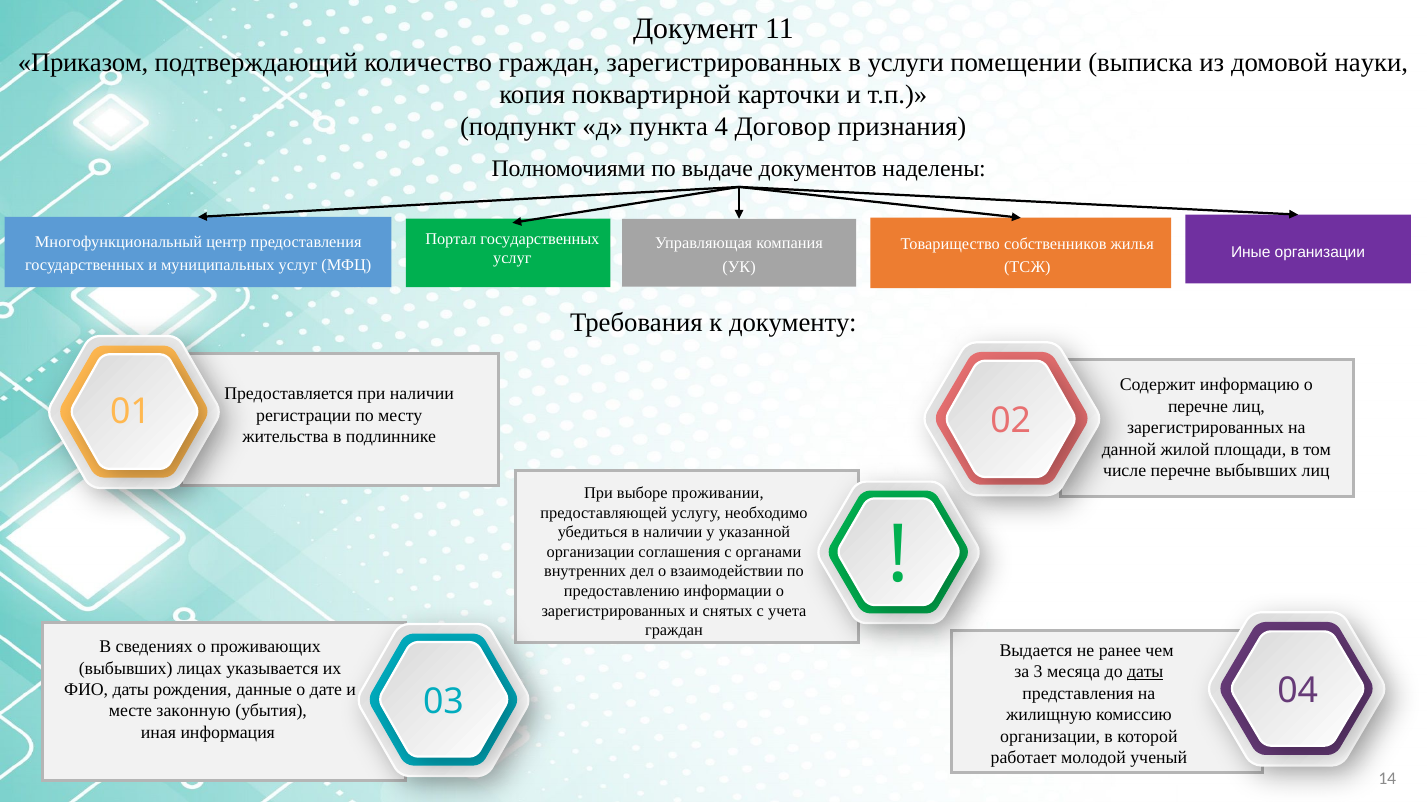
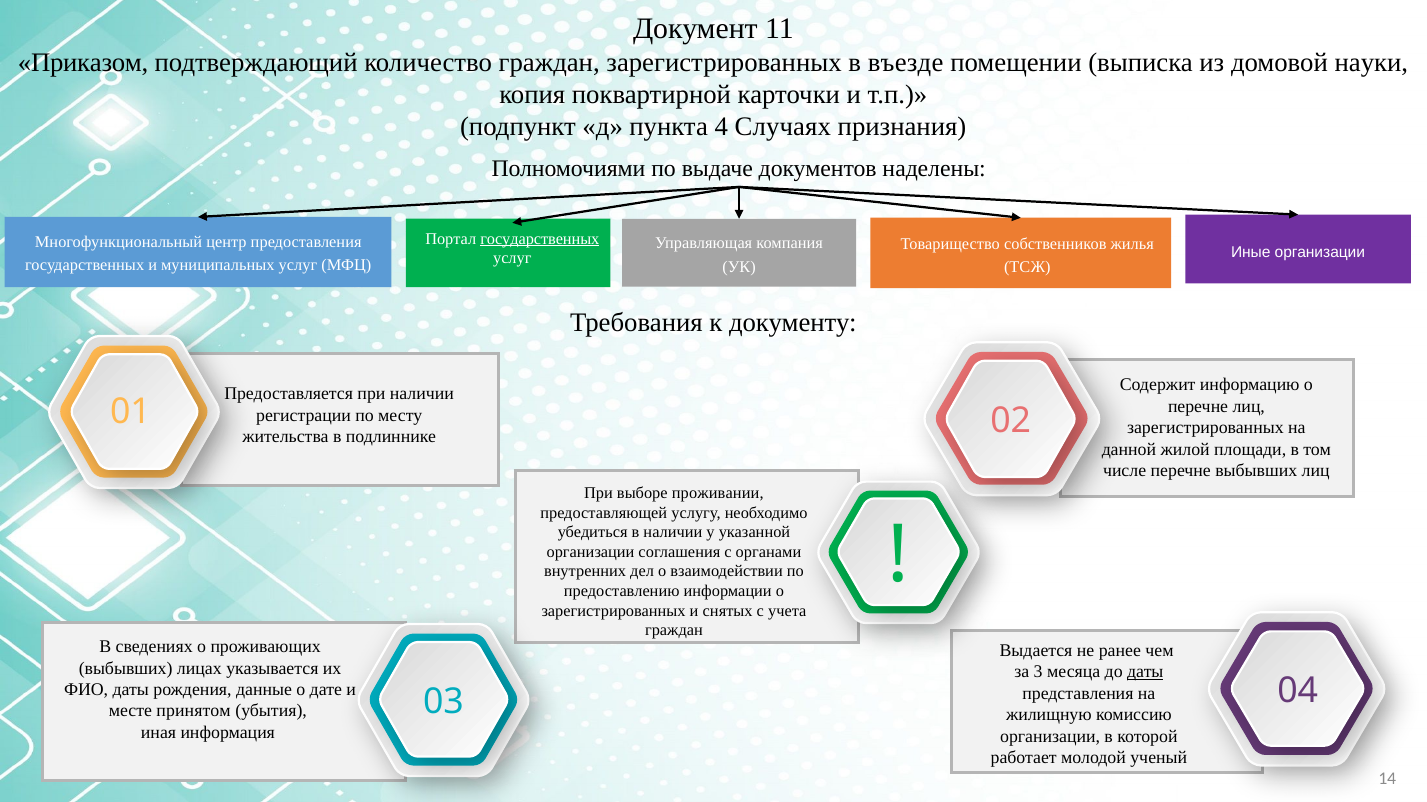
услуги: услуги -> въезде (906, 63)
Договор: Договор -> Случаях (783, 127)
государственных underline: none -> present (540, 239)
законную: законную -> принятом (194, 712)
